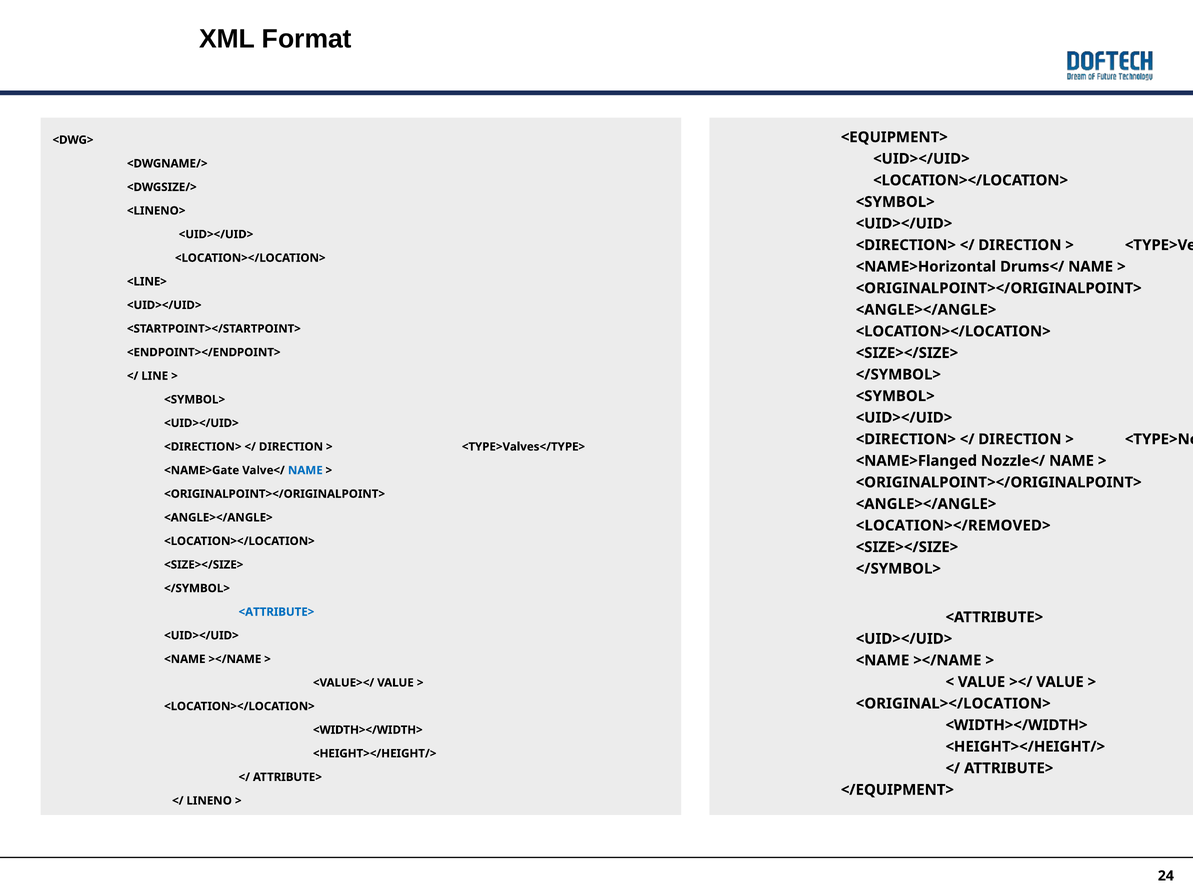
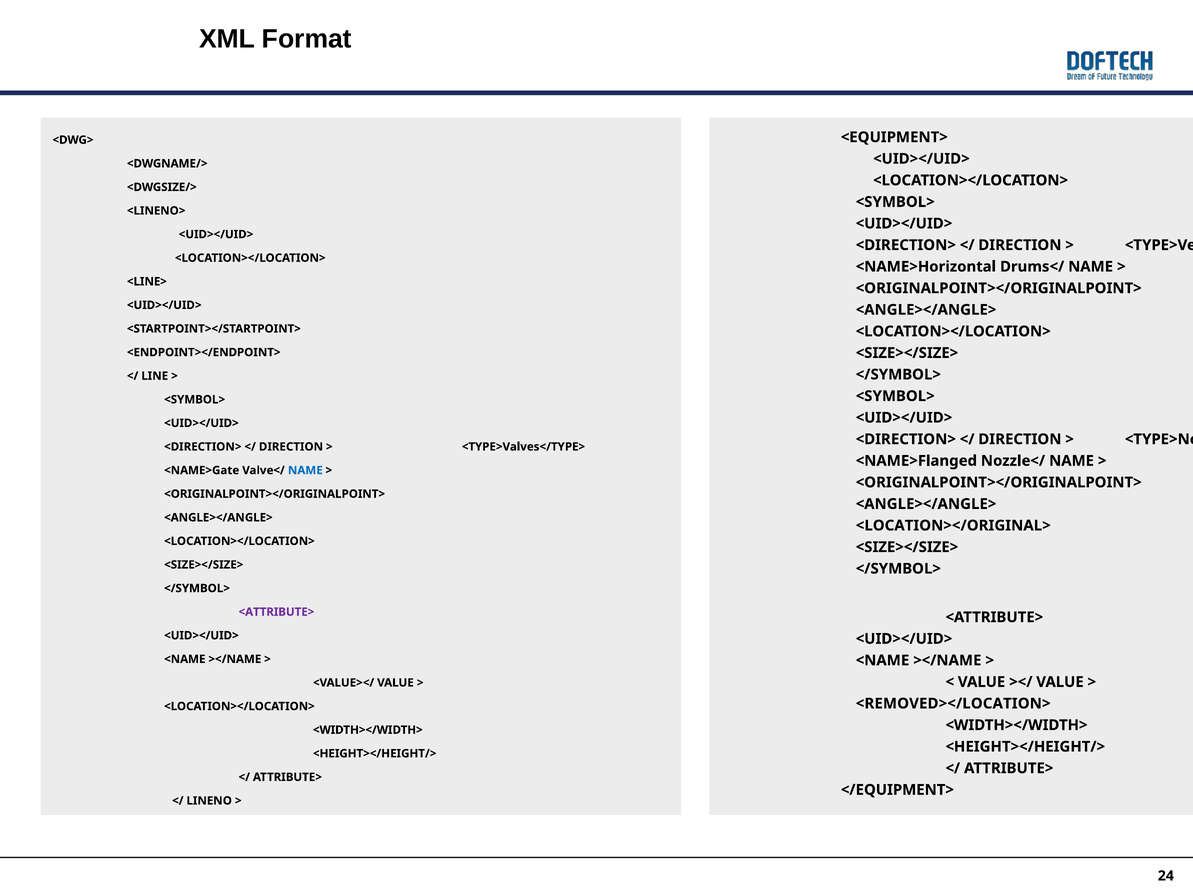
<LOCATION></REMOVED>: <LOCATION></REMOVED> -> <LOCATION></ORIGINAL> (953, 525)
<ATTRIBUTE> colour: blue -> purple (276, 612)
<ORIGINAL></LOCATION>: <ORIGINAL></LOCATION> -> <REMOVED></LOCATION> (953, 703)
